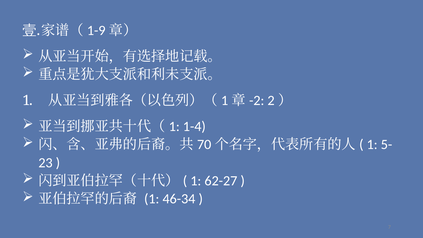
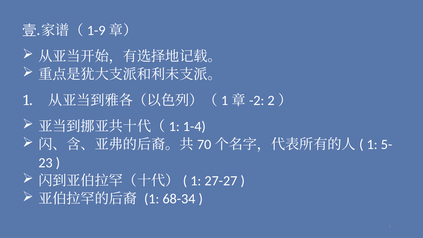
62-27: 62-27 -> 27-27 (221, 181)
46-34: 46-34 -> 68-34 (179, 199)
